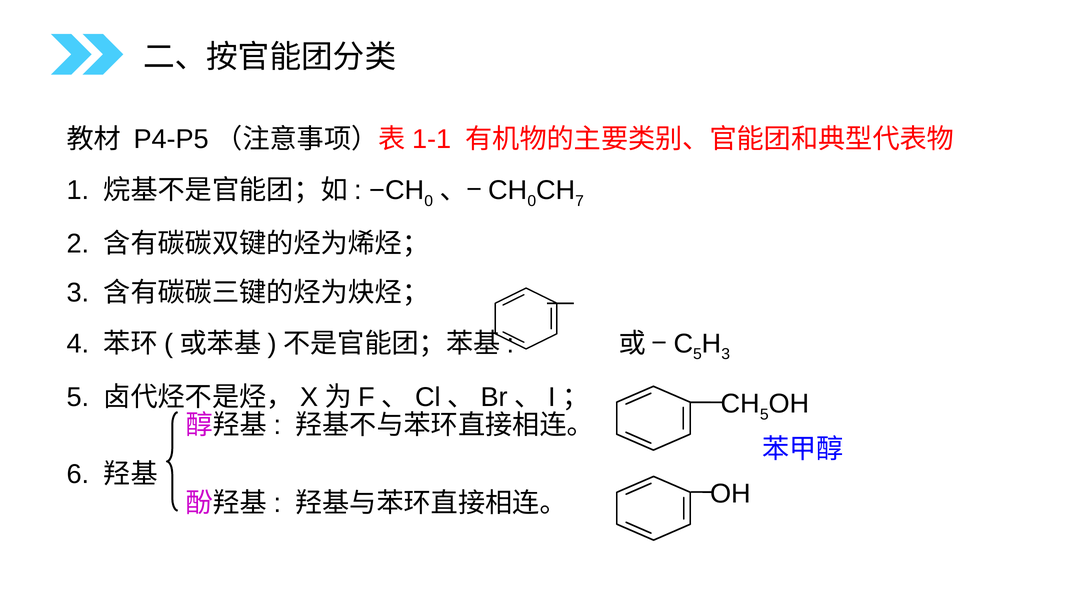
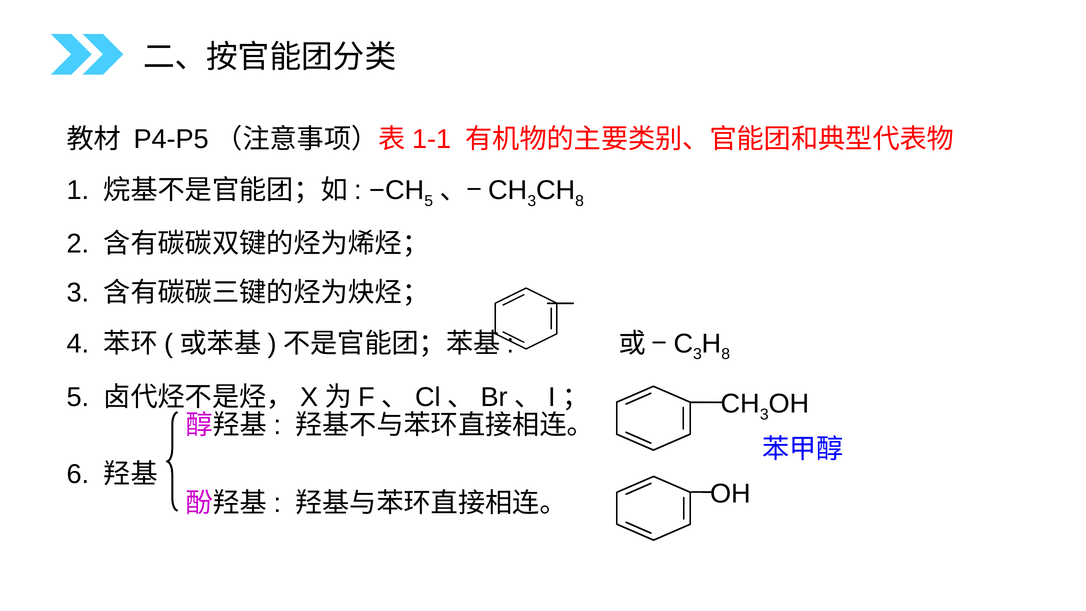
0: 0 -> 5 (429, 201)
0: 0 -> 3 (532, 201)
7: 7 -> 8 (580, 201)
5: 5 -> 3 (697, 354)
3: 3 -> 8 (726, 354)
5: 5 -> 3 (764, 414)
